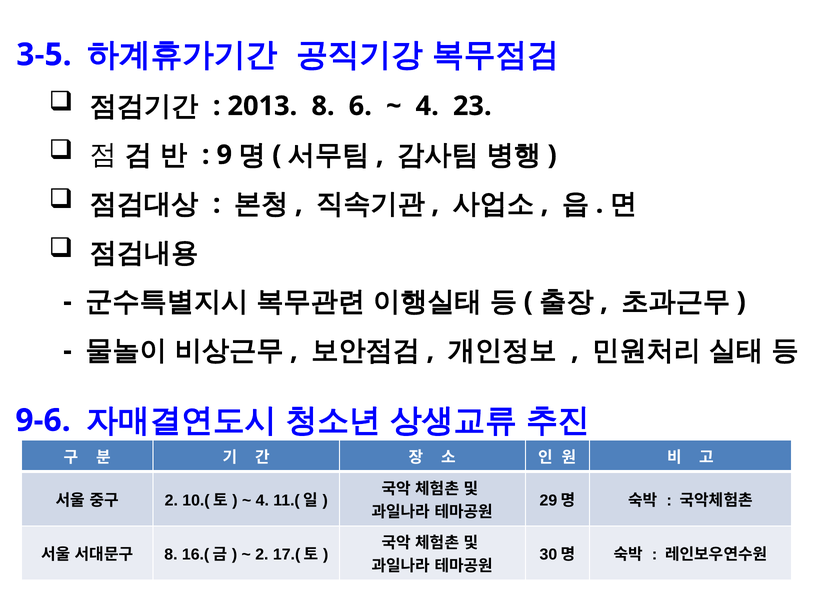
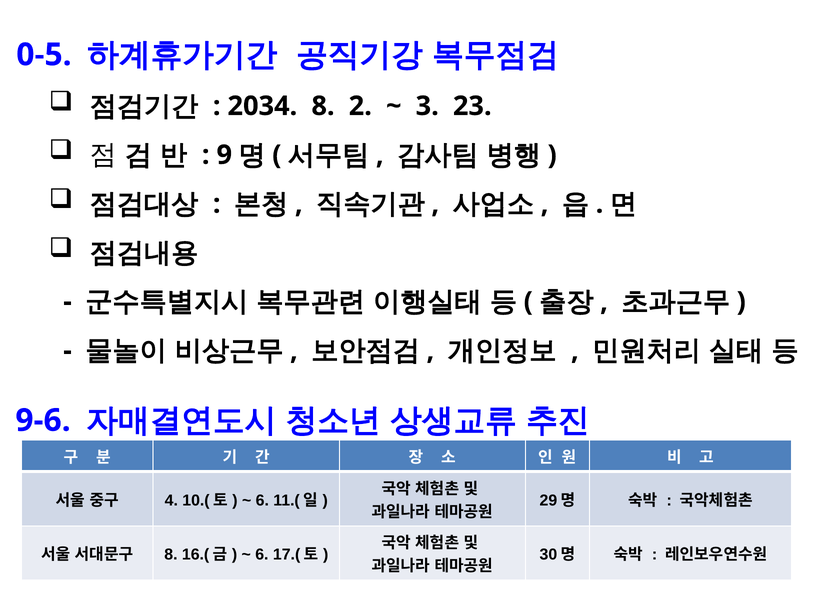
3-5: 3-5 -> 0-5 (44, 55)
2013: 2013 -> 2034 (262, 106)
6: 6 -> 2 (360, 106)
4: 4 -> 3 (427, 106)
2: 2 -> 4 (171, 501)
4: 4 -> 6 (262, 501)
2: 2 -> 6 (262, 555)
